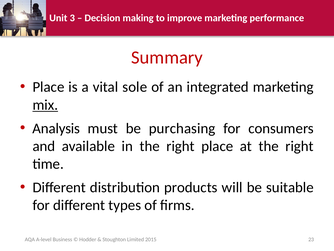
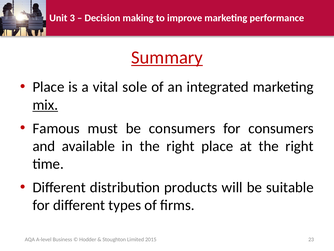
Summary underline: none -> present (167, 57)
Analysis: Analysis -> Famous (56, 128)
be purchasing: purchasing -> consumers (182, 128)
